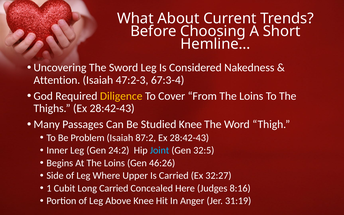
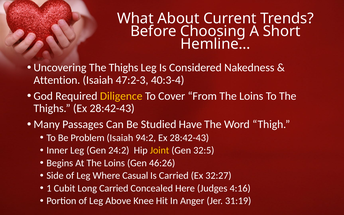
Uncovering The Sword: Sword -> Thighs (124, 68)
67:3-4: 67:3-4 -> 40:3-4 (168, 80)
Studied Knee: Knee -> Have (190, 124)
87:2: 87:2 -> 94:2 (146, 138)
Joint colour: light blue -> yellow (160, 150)
Upper: Upper -> Casual (135, 176)
8:16: 8:16 -> 4:16 (240, 188)
